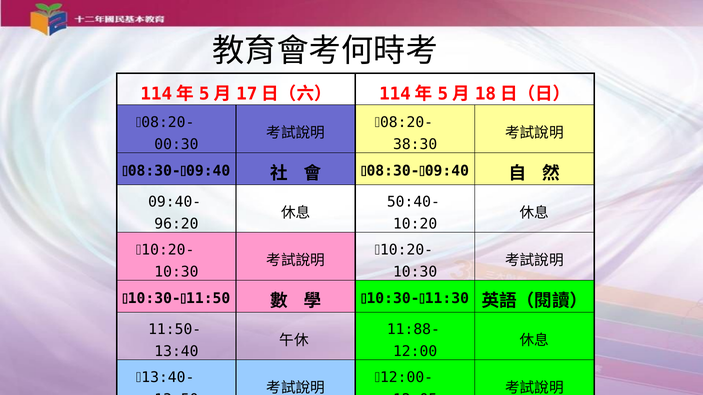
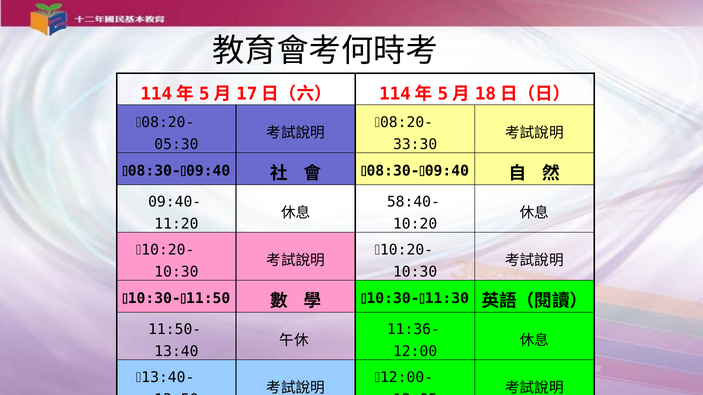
00:30: 00:30 -> 05:30 (176, 145)
38:30: 38:30 -> 33:30 (415, 145)
50:40-: 50:40- -> 58:40- (413, 202)
96:20: 96:20 -> 11:20 (176, 224)
11:88-: 11:88- -> 11:36- (413, 330)
